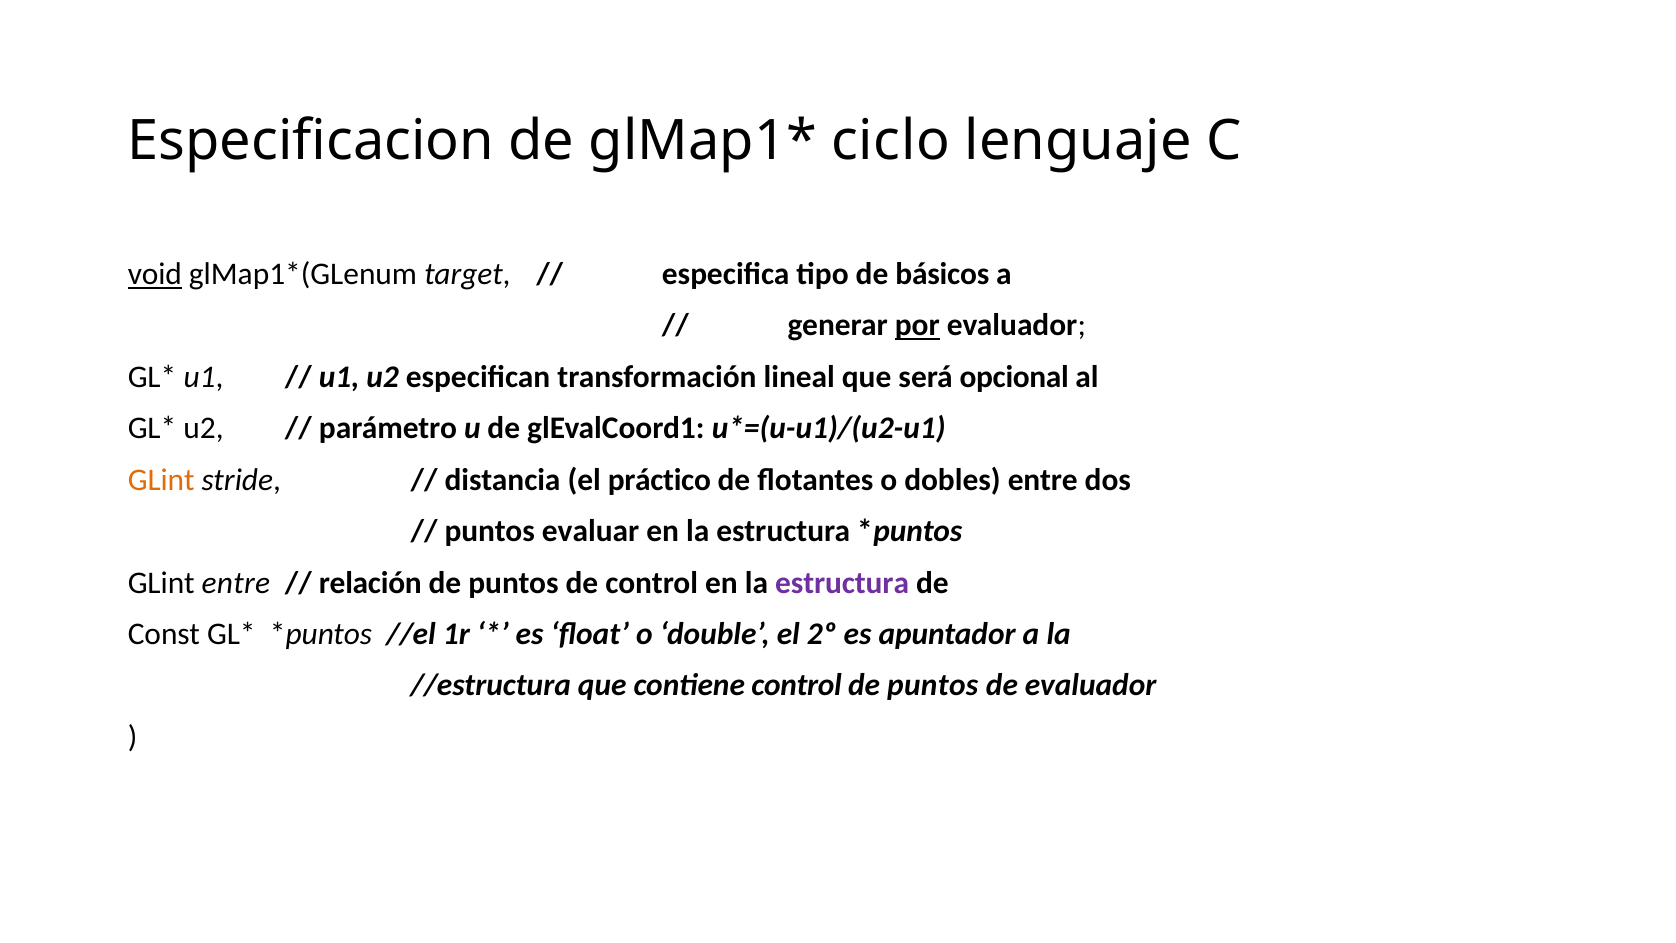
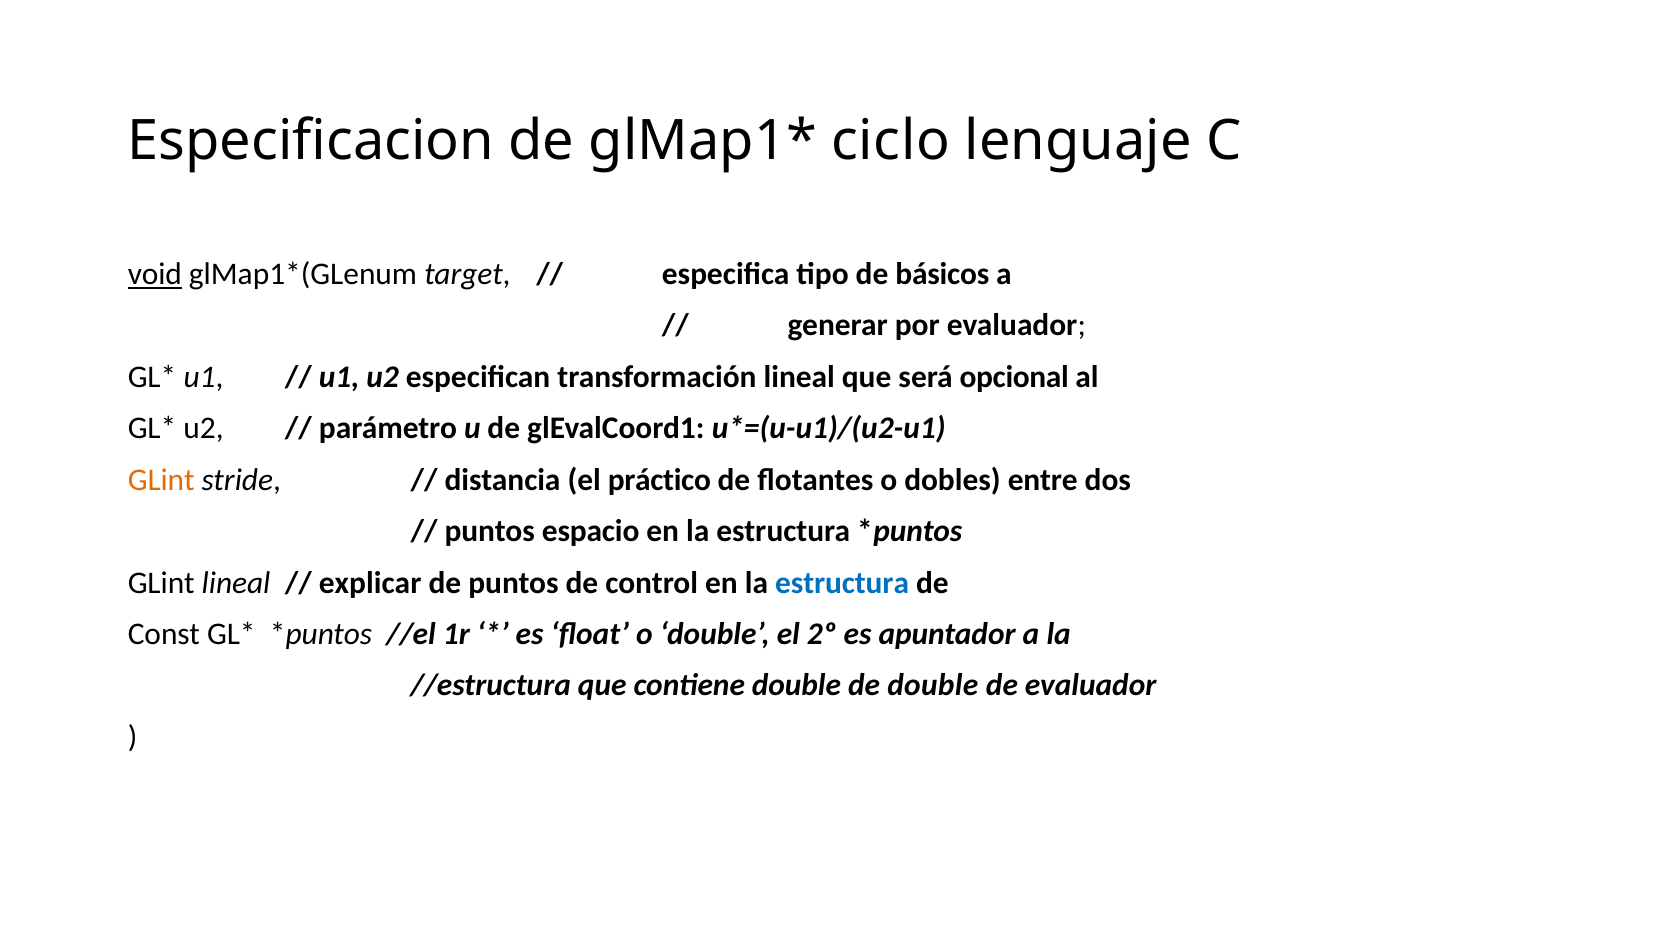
por underline: present -> none (917, 325)
evaluar: evaluar -> espacio (591, 531)
GLint entre: entre -> lineal (236, 583)
relación: relación -> explicar (370, 583)
estructura colour: purple -> blue (842, 583)
contiene control: control -> double (796, 685)
puntos: puntos -> double (933, 685)
